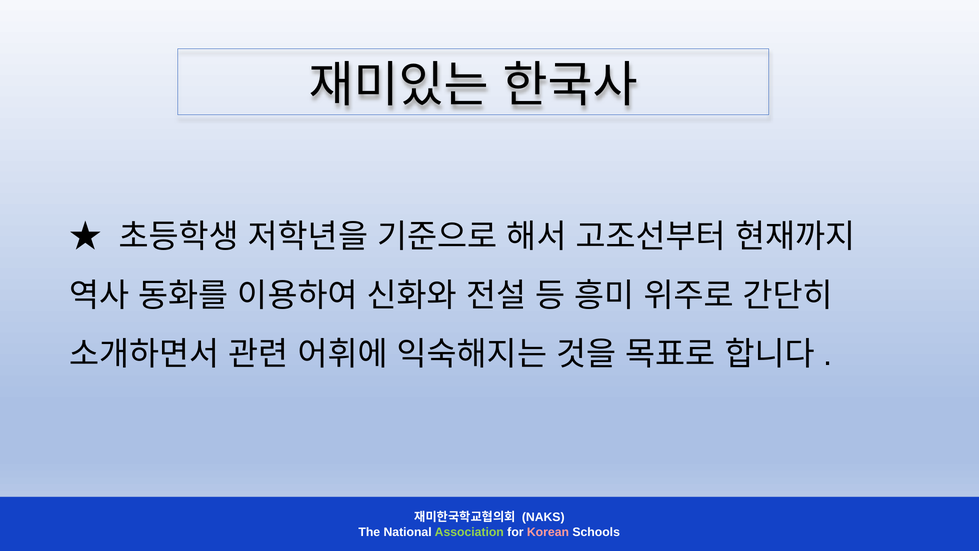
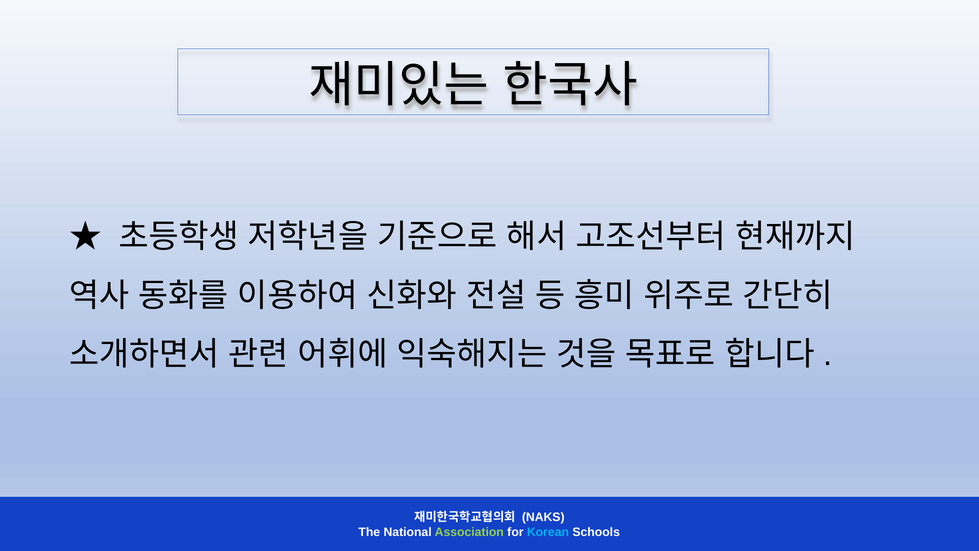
Korean colour: pink -> light blue (548, 532)
